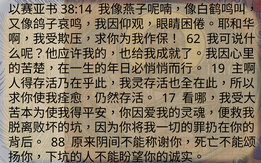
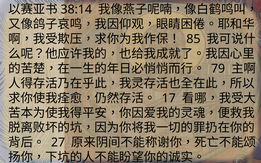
62: 62 -> 85 (193, 39)
19: 19 -> 79 (218, 69)
88: 88 -> 27 (58, 143)
